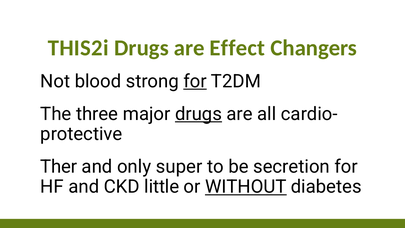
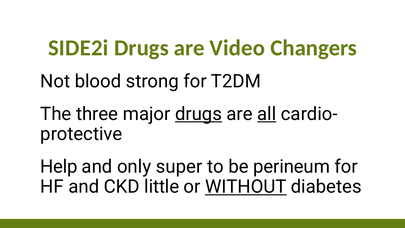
THIS2i: THIS2i -> SIDE2i (78, 48)
Effect: Effect -> Video (237, 48)
for underline: present -> none (195, 81)
all underline: none -> present (267, 114)
Ther: Ther -> Help (59, 167)
secretion: secretion -> perineum (292, 167)
